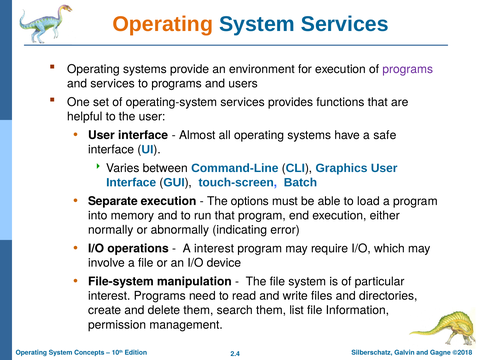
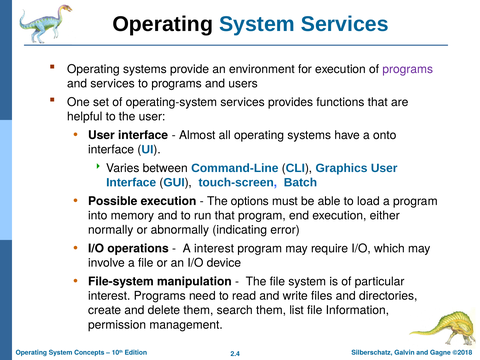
Operating colour: orange -> black (163, 24)
safe: safe -> onto (385, 135)
Separate: Separate -> Possible (113, 201)
